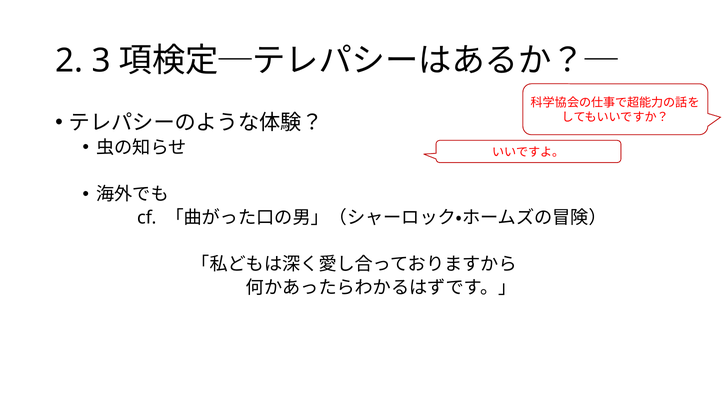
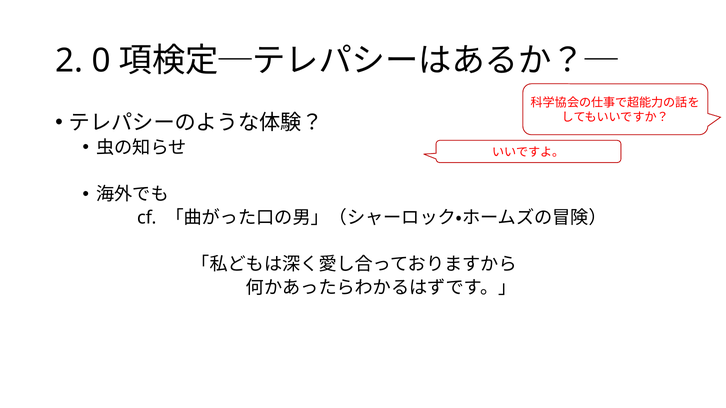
3: 3 -> 0 (101, 61)
